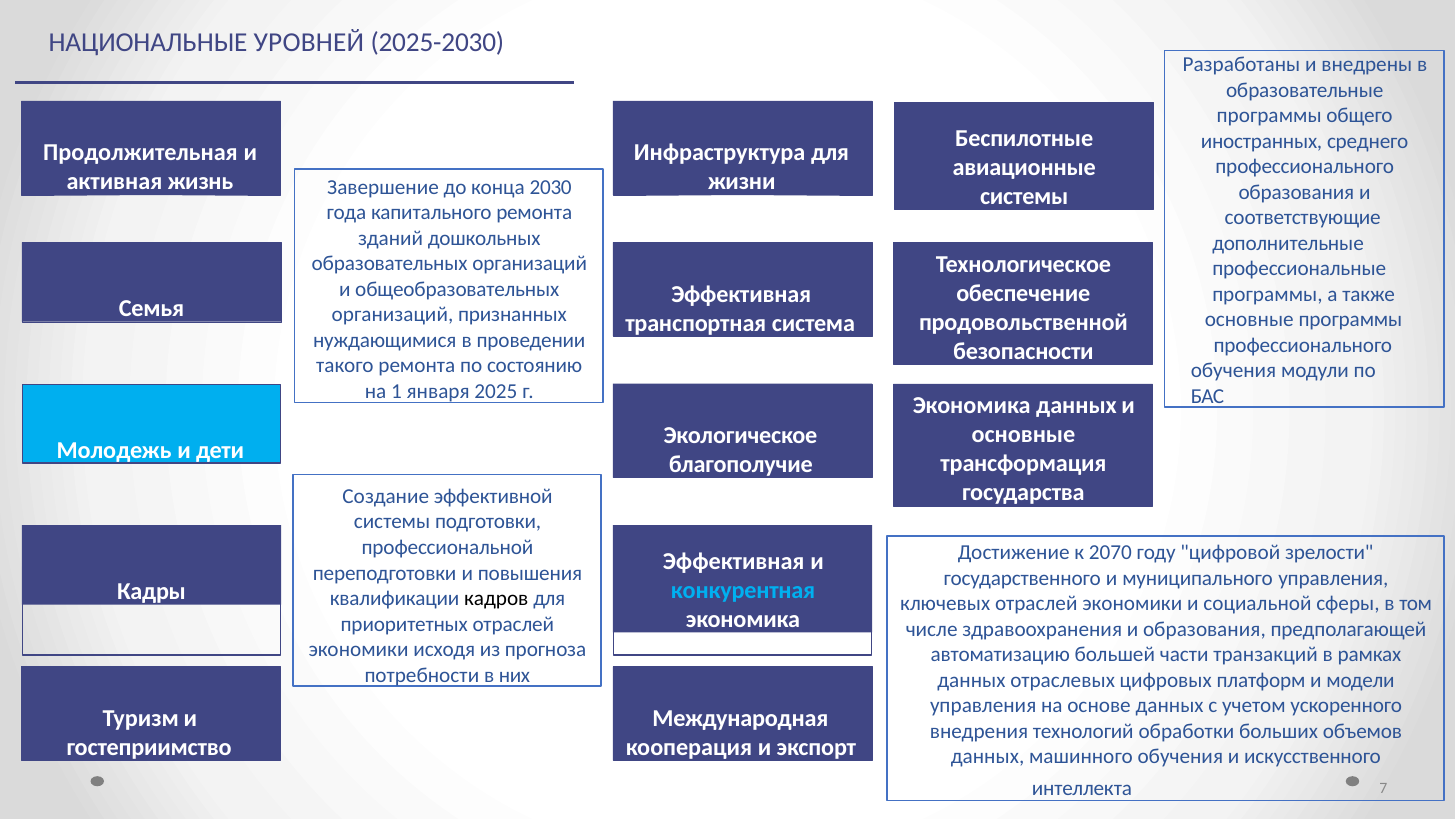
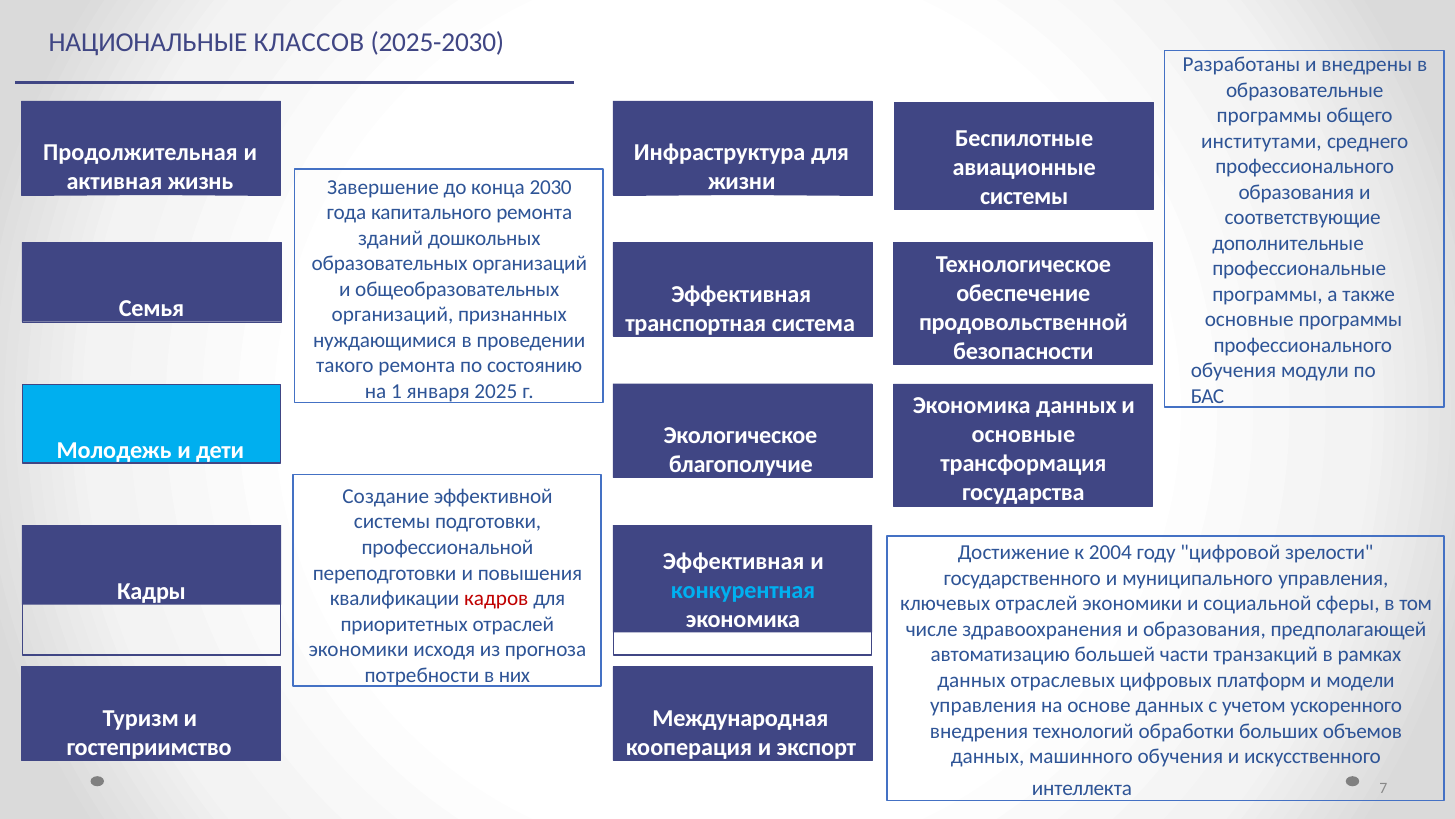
УРОВНЕЙ: УРОВНЕЙ -> КЛАССОВ (309, 43)
иностранных: иностранных -> институтами (1261, 141)
2070: 2070 -> 2004 (1110, 552)
кадров colour: black -> red (496, 598)
